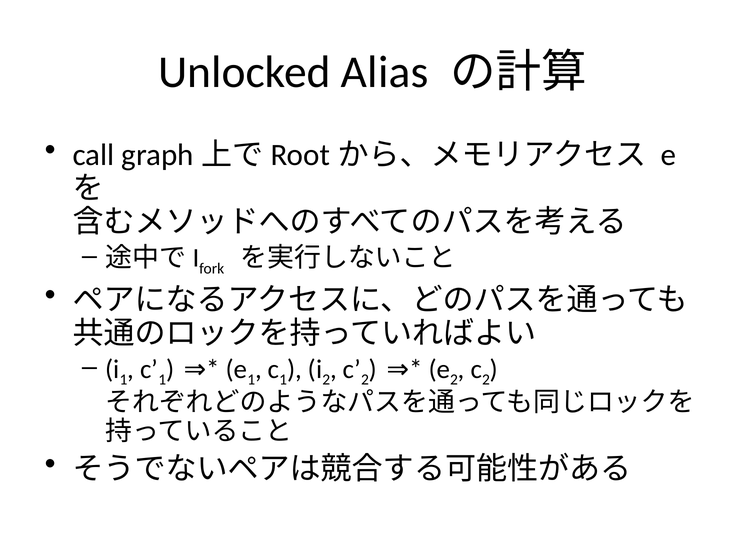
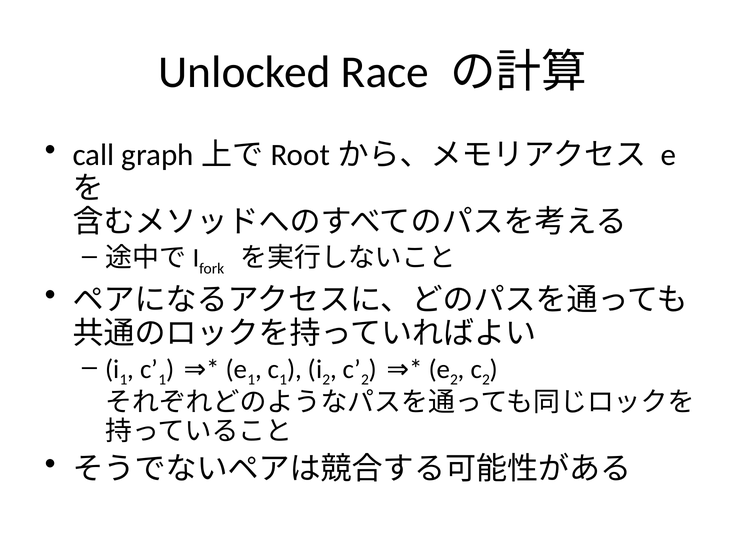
Alias: Alias -> Race (385, 72)
